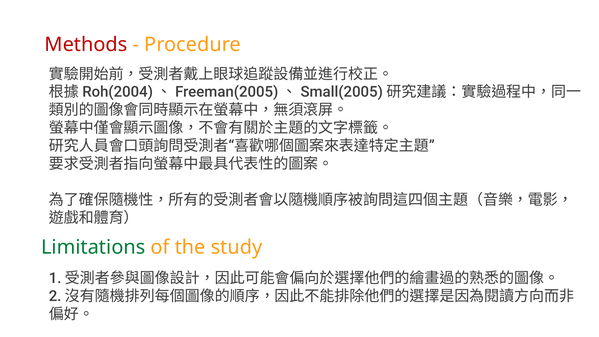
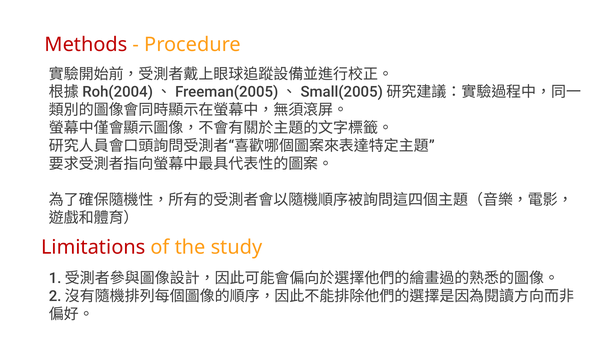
Limitations colour: green -> red (93, 247)
